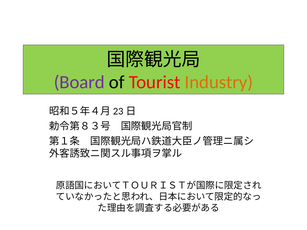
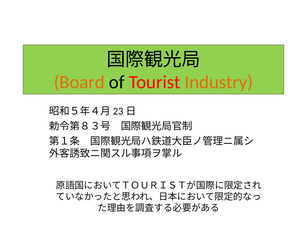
Board colour: purple -> orange (79, 82)
